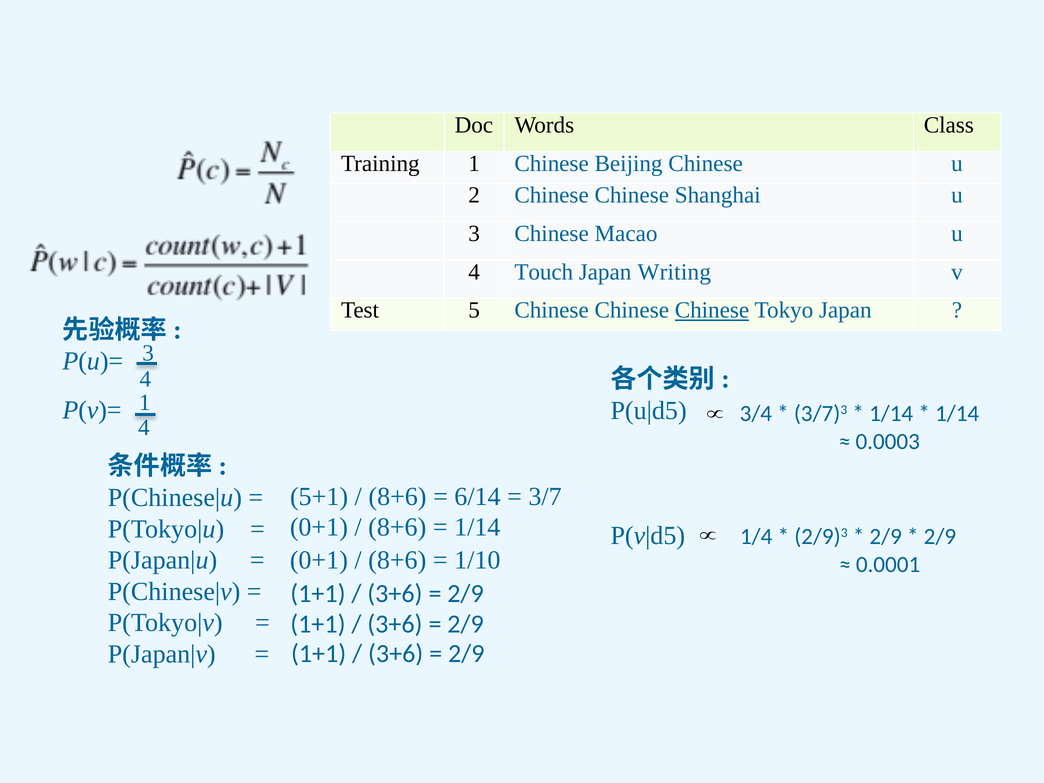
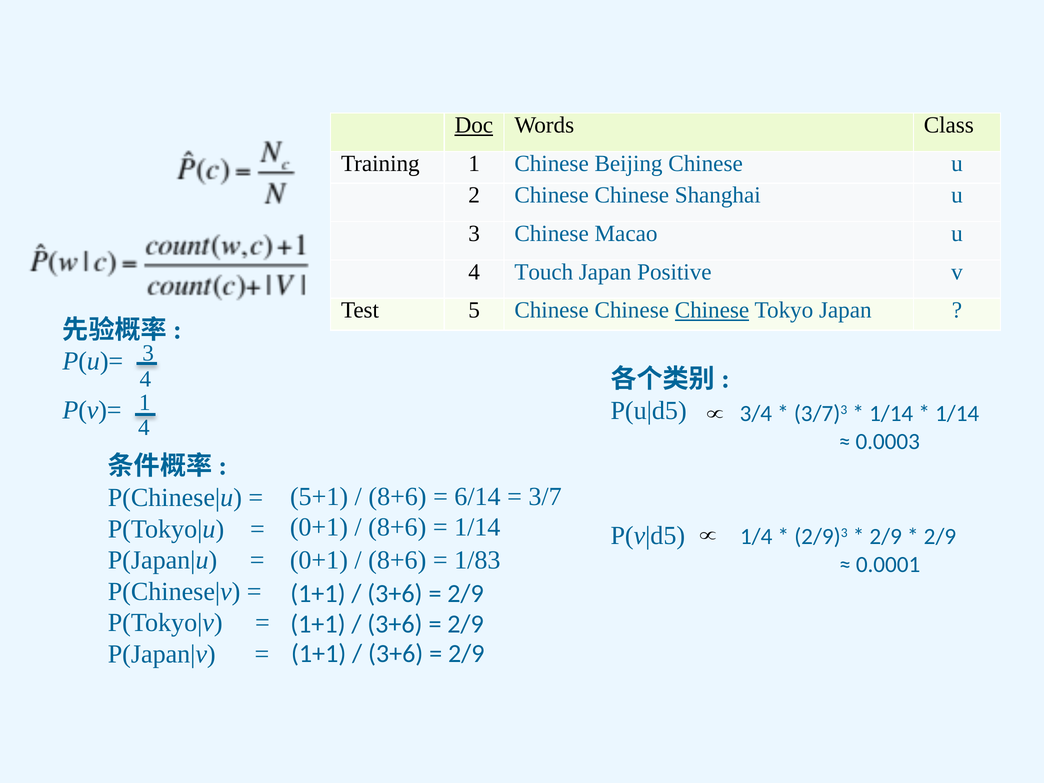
Doc underline: none -> present (474, 125)
Writing: Writing -> Positive (674, 272)
1/10: 1/10 -> 1/83 (477, 560)
